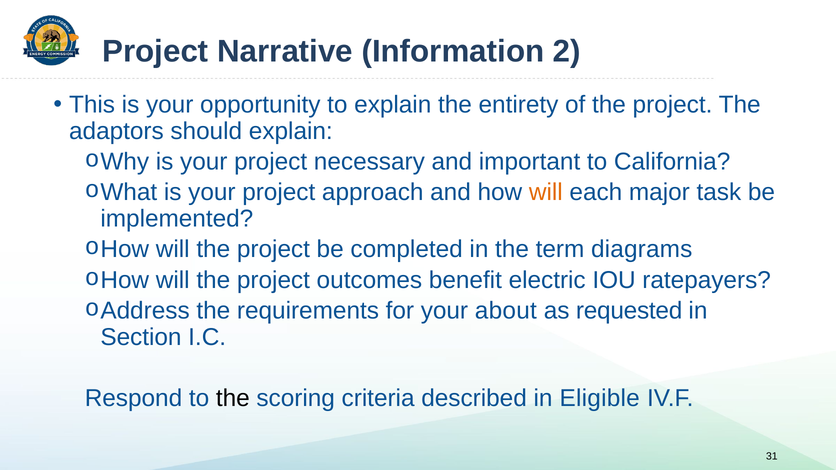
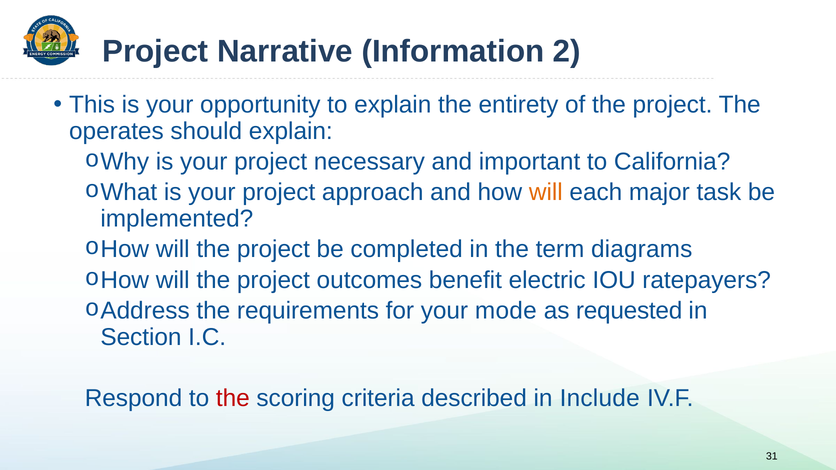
adaptors: adaptors -> operates (116, 131)
about: about -> mode (506, 311)
the colour: black -> red (233, 399)
Eligible: Eligible -> Include (600, 399)
